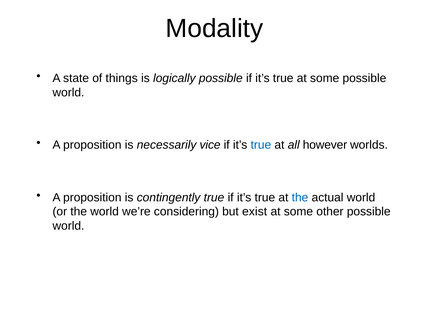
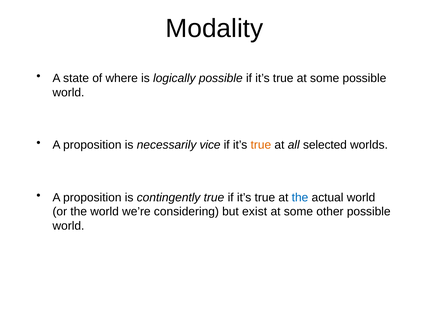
things: things -> where (122, 78)
true colour: blue -> orange (261, 145)
however: however -> selected (325, 145)
